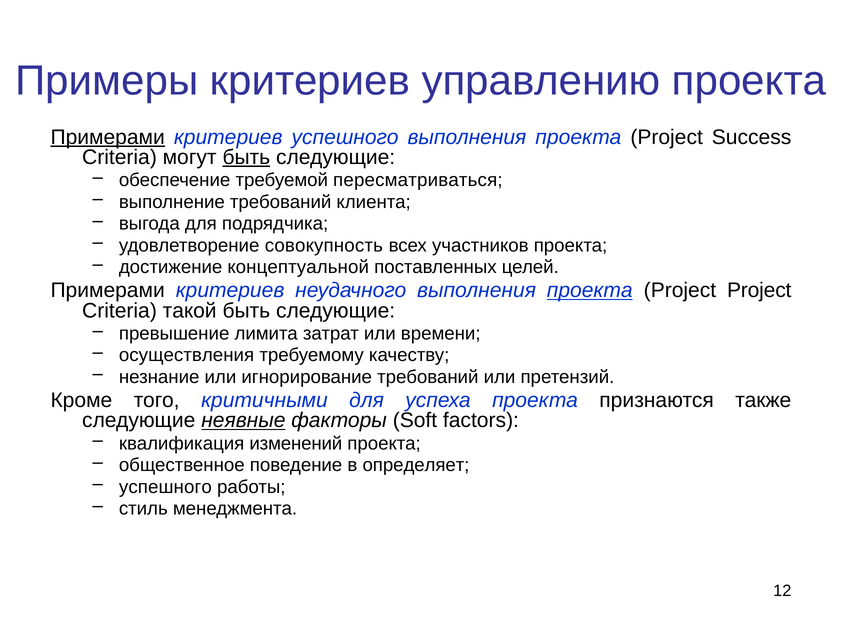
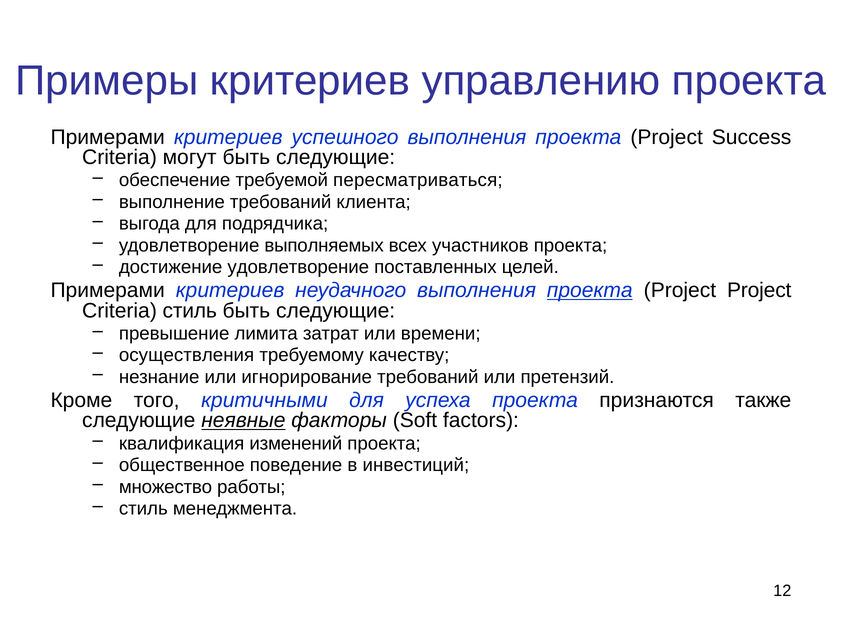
Примерами underline: present -> none (108, 137)
быть underline: present -> none (246, 157)
совокупность: совокупность -> выполняемых (324, 245)
достижение концептуальной: концептуальной -> удовлетворение (298, 267)
Criteria такой: такой -> стиль (190, 310)
определяет: определяет -> инвестиций (416, 465)
успешного: успешного -> множество (166, 487)
